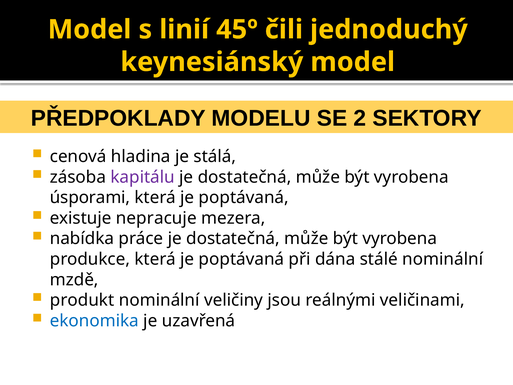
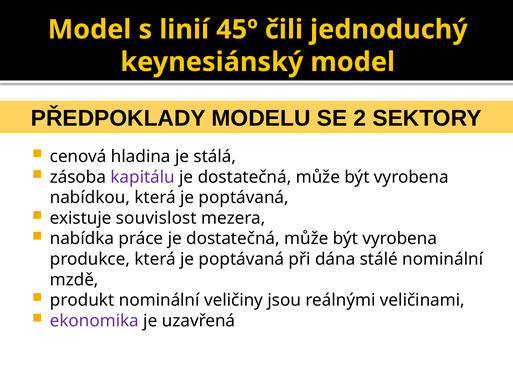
úsporami: úsporami -> nabídkou (90, 197)
nepracuje: nepracuje -> souvislost (156, 218)
ekonomika colour: blue -> purple (94, 321)
